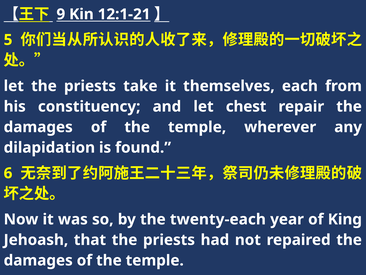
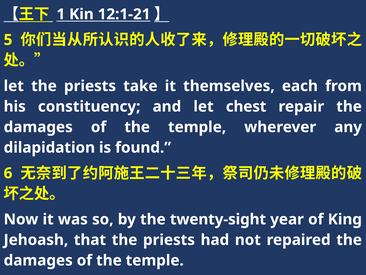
9: 9 -> 1 (61, 14)
twenty-each: twenty-each -> twenty-sight (218, 219)
